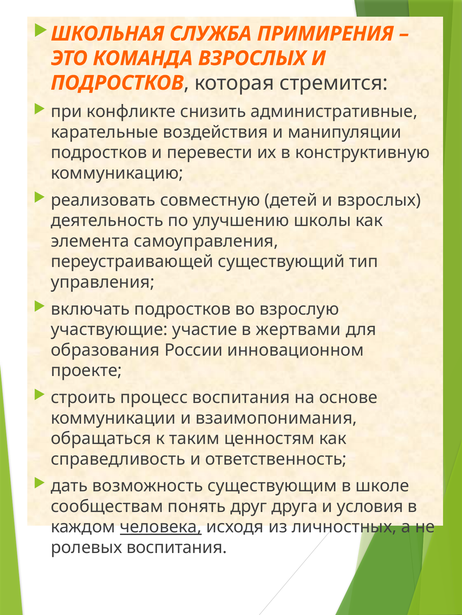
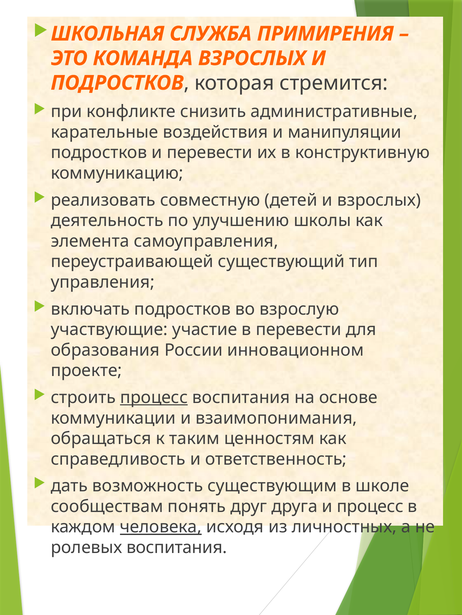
в жертвами: жертвами -> перевести (299, 330)
процесс underline: none -> present (154, 398)
и условия: условия -> процесс (370, 507)
